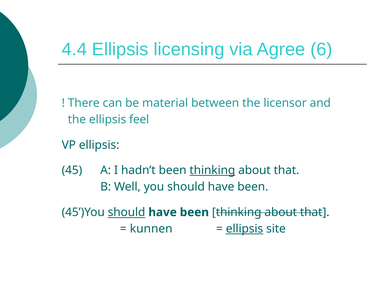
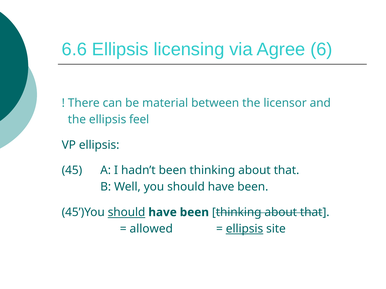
4.4: 4.4 -> 6.6 (74, 49)
thinking underline: present -> none (212, 171)
kunnen: kunnen -> allowed (151, 229)
